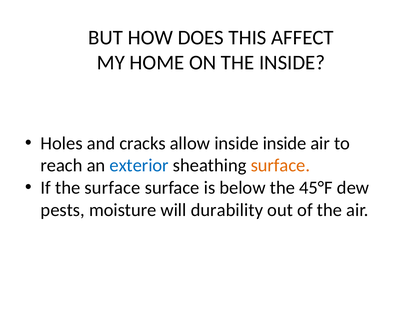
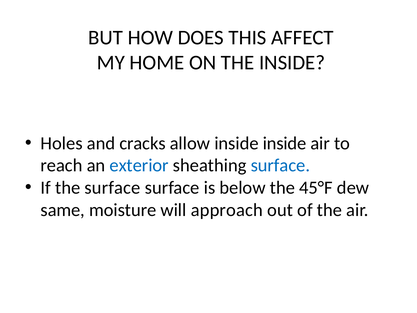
surface colour: orange -> blue (280, 165)
pests: pests -> same (63, 210)
durability: durability -> approach (227, 210)
